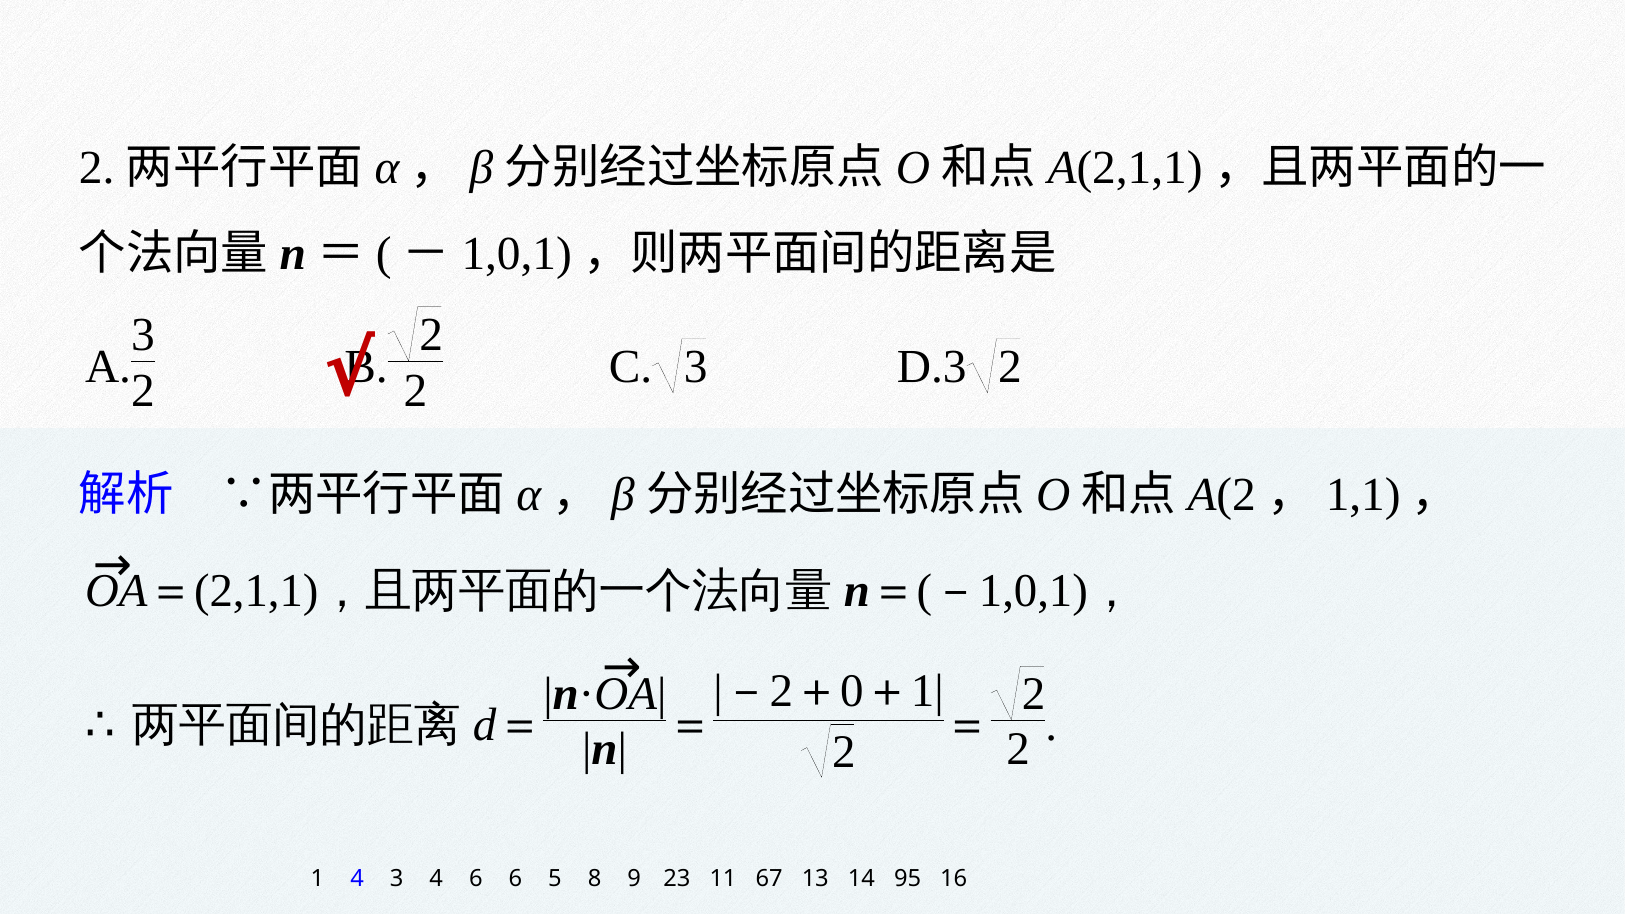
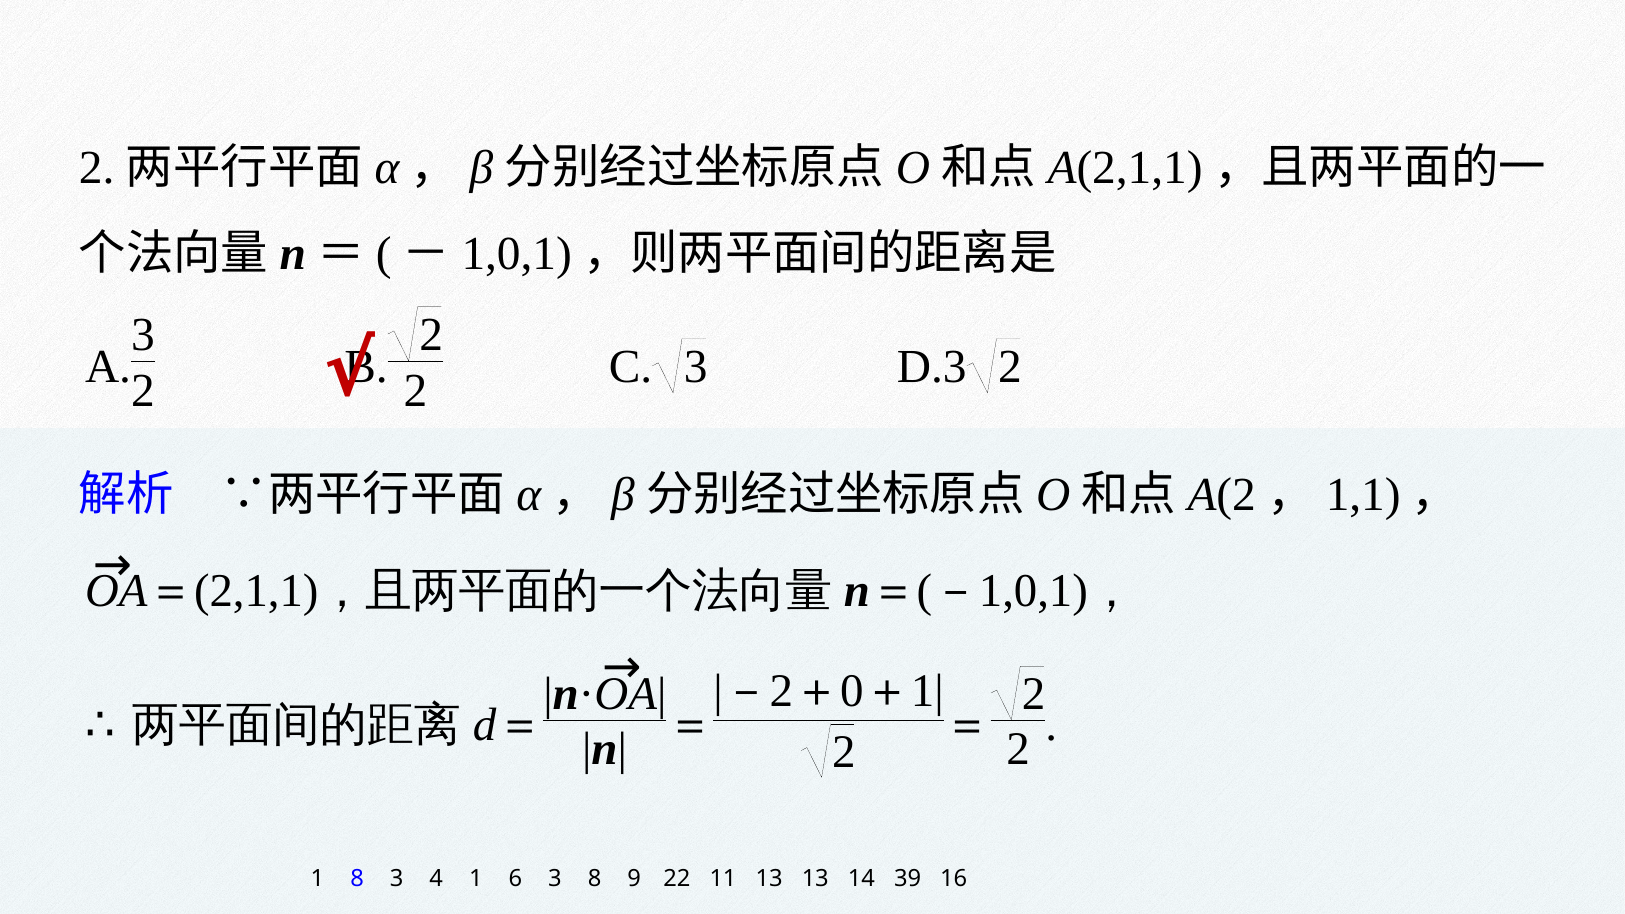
1 4: 4 -> 8 (357, 878)
4 6: 6 -> 1 (476, 878)
6 5: 5 -> 3 (555, 878)
23: 23 -> 22 (677, 878)
11 67: 67 -> 13 (769, 878)
95: 95 -> 39 (908, 878)
